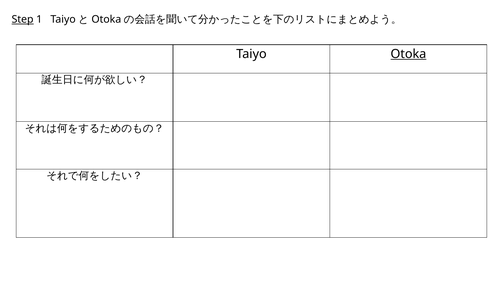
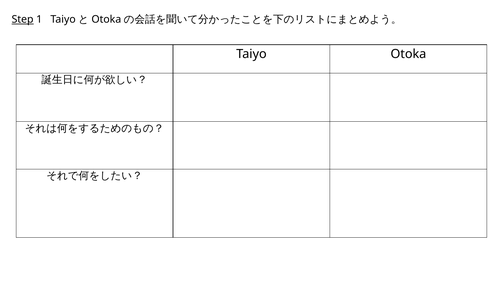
Otoka underline: present -> none (408, 54)
